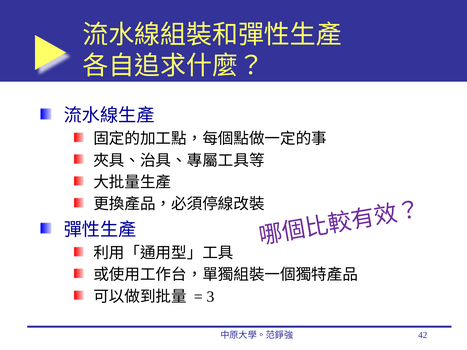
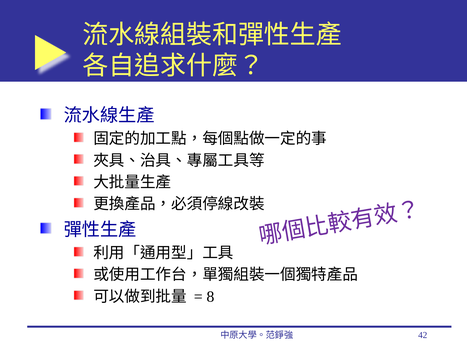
3: 3 -> 8 (210, 297)
